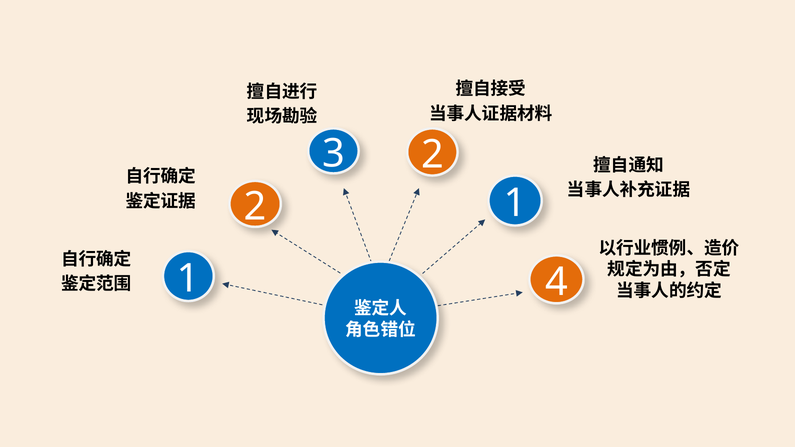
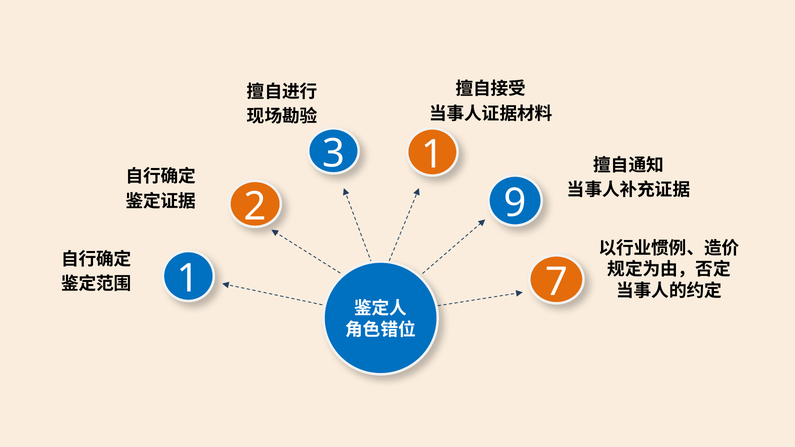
3 2: 2 -> 1 (432, 155)
1: 1 -> 9 (515, 203)
4: 4 -> 7 (556, 282)
